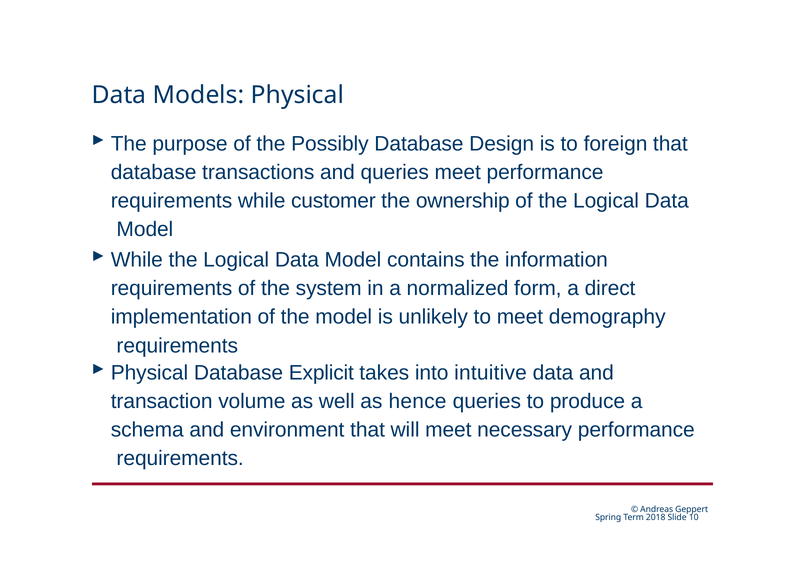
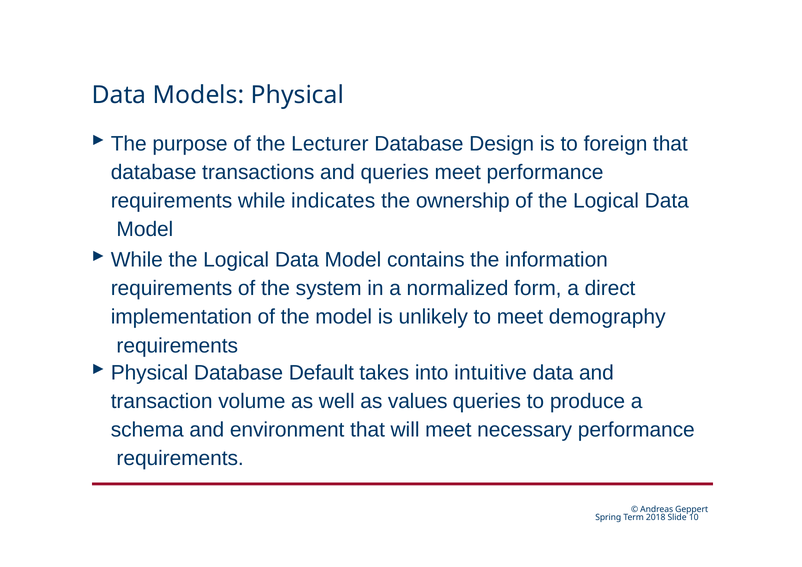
Possibly: Possibly -> Lecturer (330, 144)
customer: customer -> indicates (333, 201)
Explicit: Explicit -> Default (321, 373)
hence: hence -> values (418, 401)
